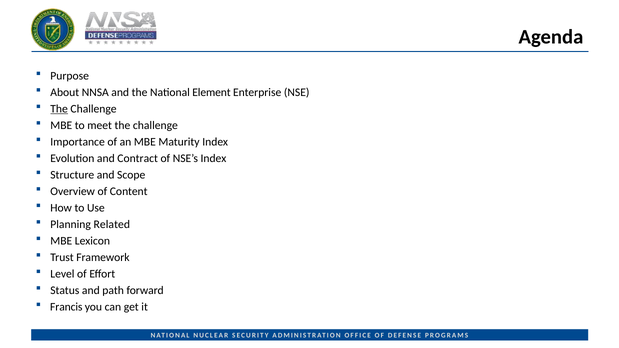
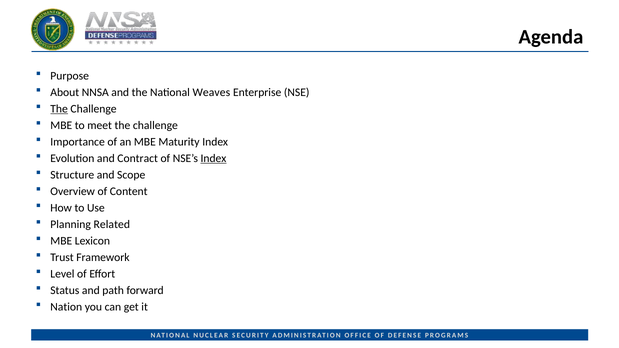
Element: Element -> Weaves (211, 92)
Index underline: none -> present (213, 158)
Francis: Francis -> Nation (66, 307)
